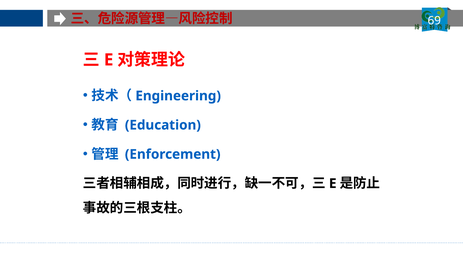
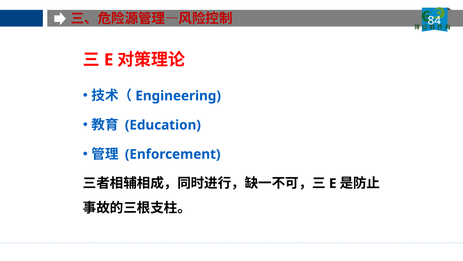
69: 69 -> 84 (434, 21)
